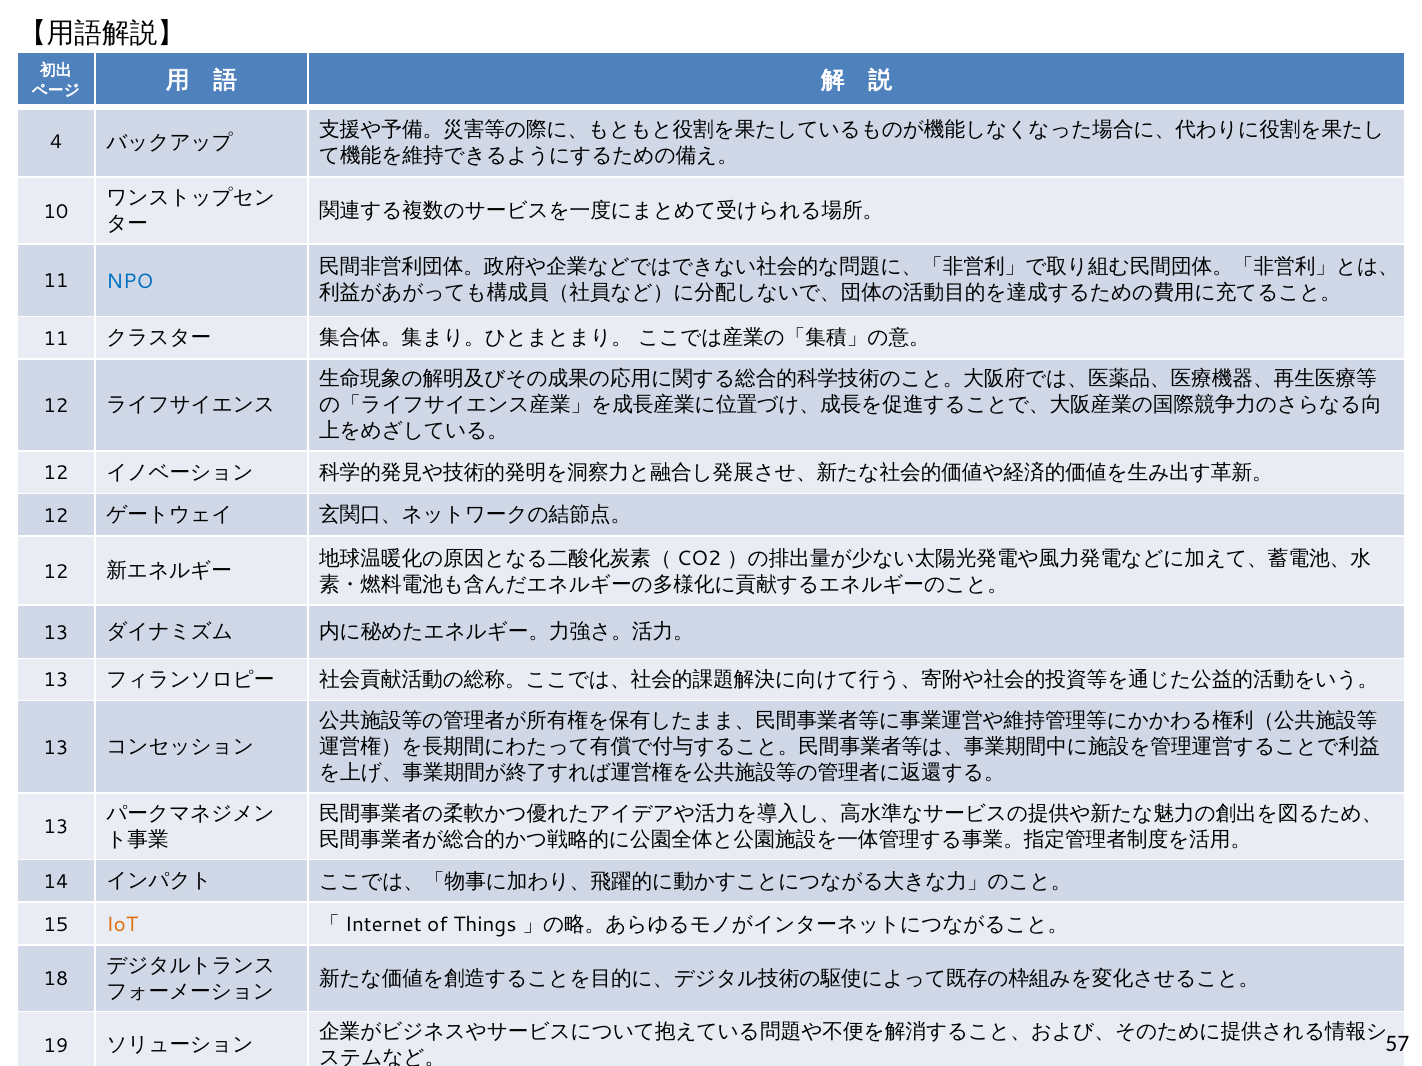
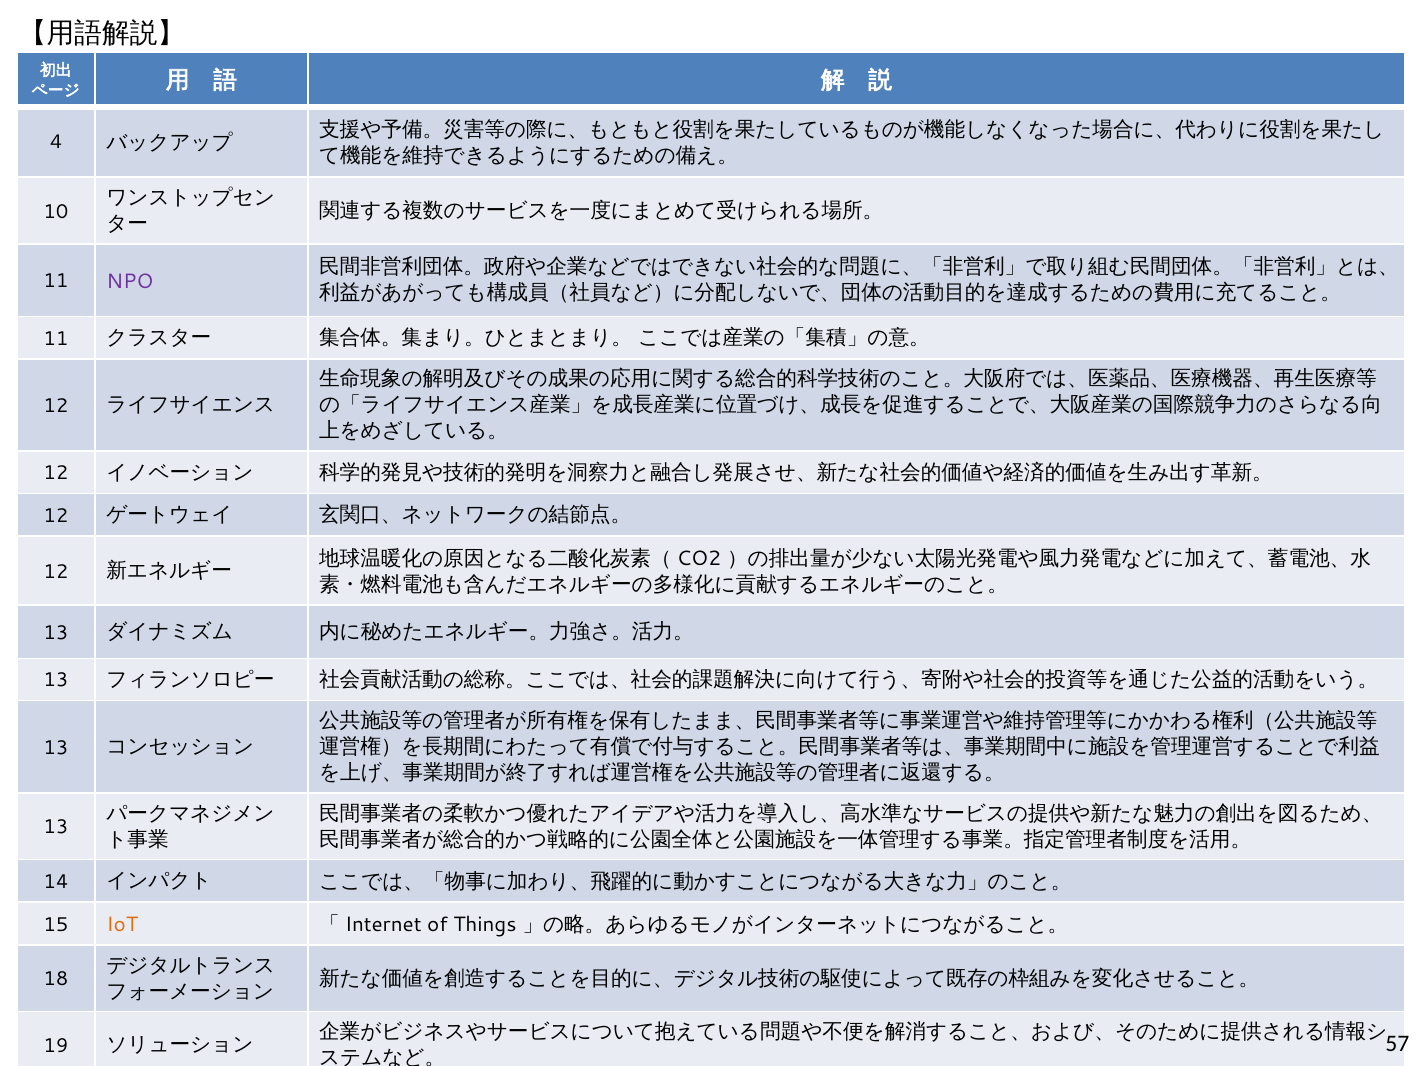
NPO colour: blue -> purple (130, 281)
